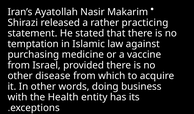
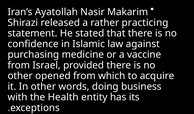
temptation: temptation -> confidence (33, 44)
disease: disease -> opened (53, 76)
